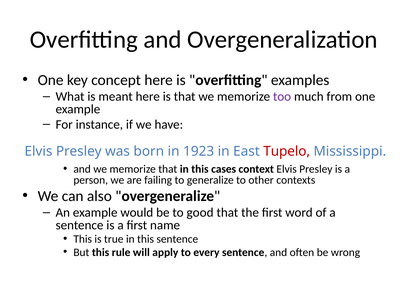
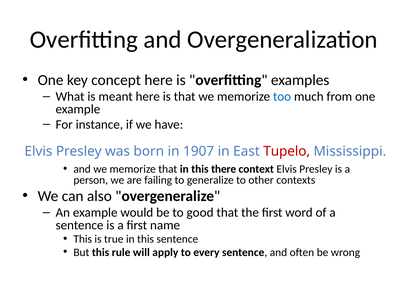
too colour: purple -> blue (282, 97)
1923: 1923 -> 1907 (199, 151)
cases: cases -> there (224, 169)
